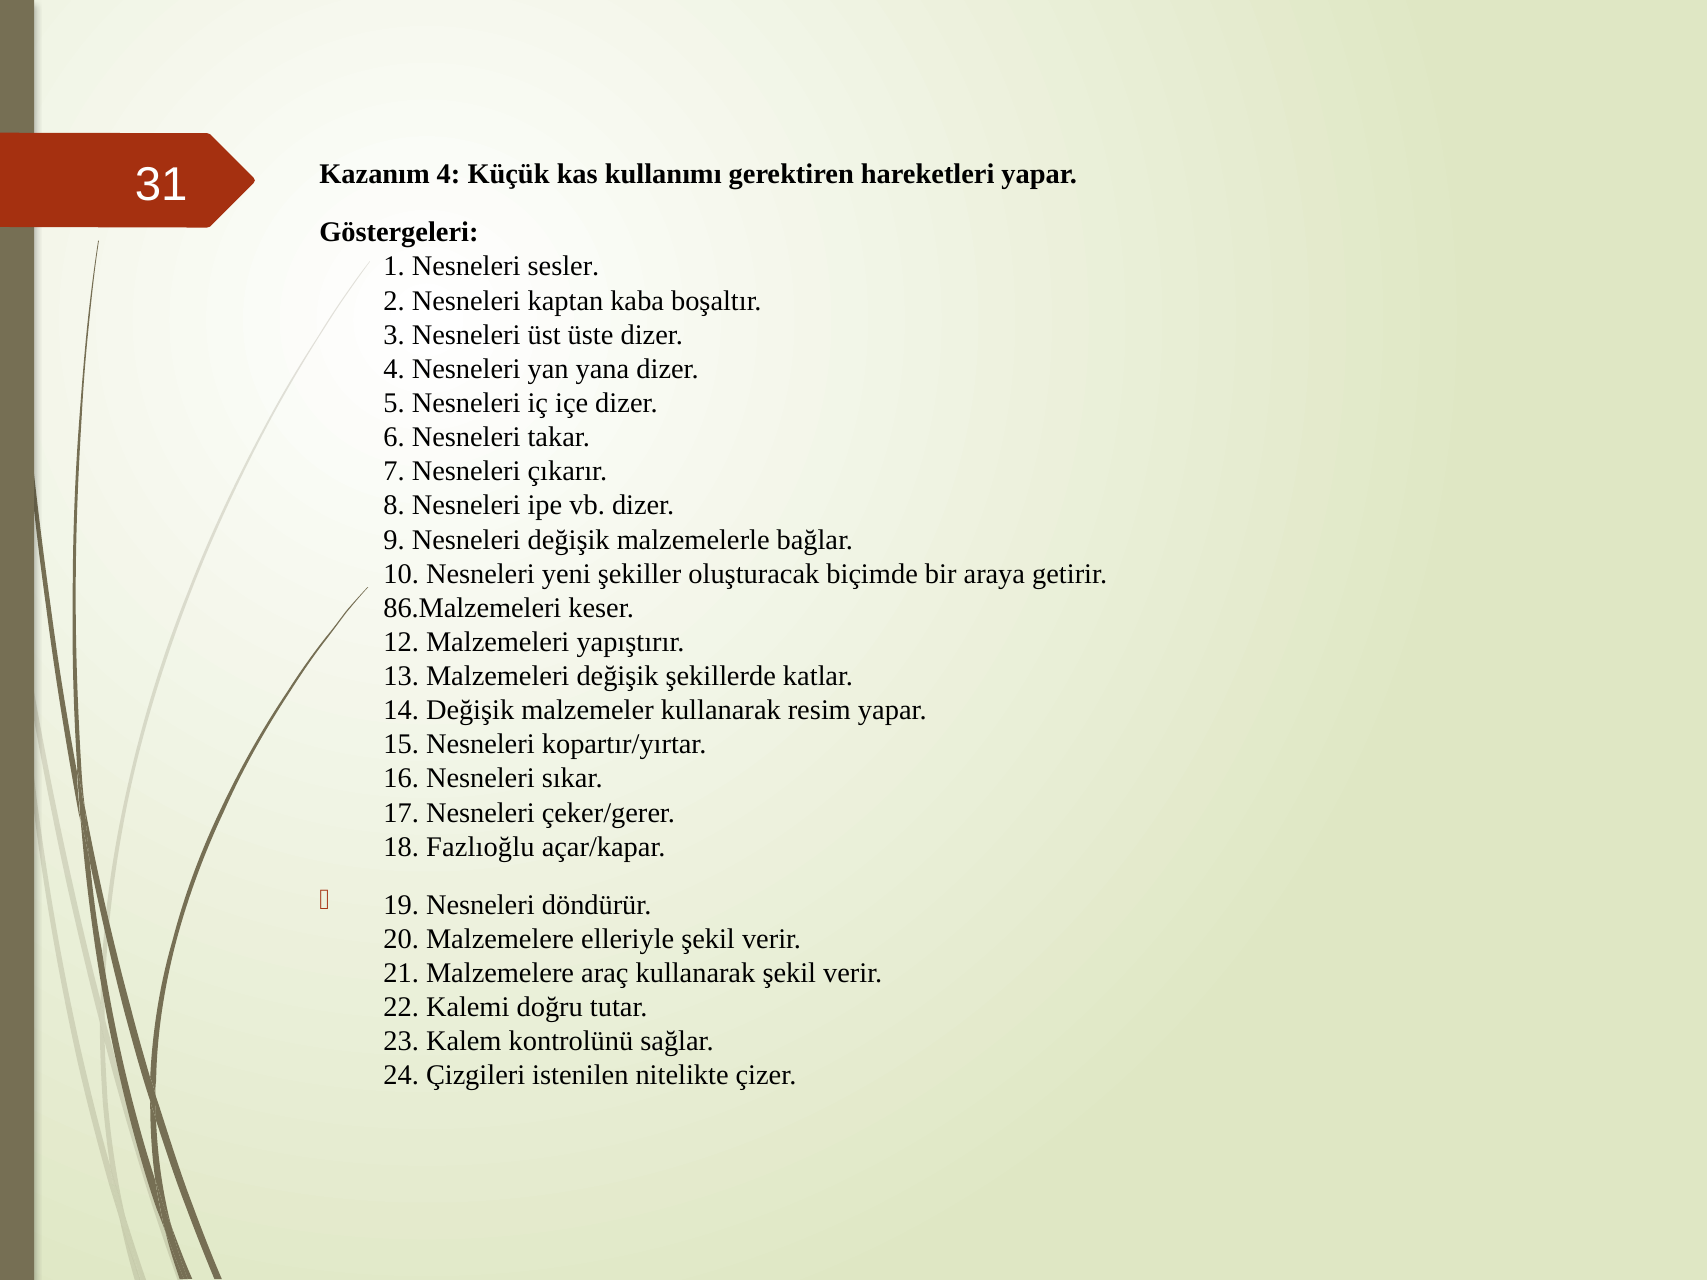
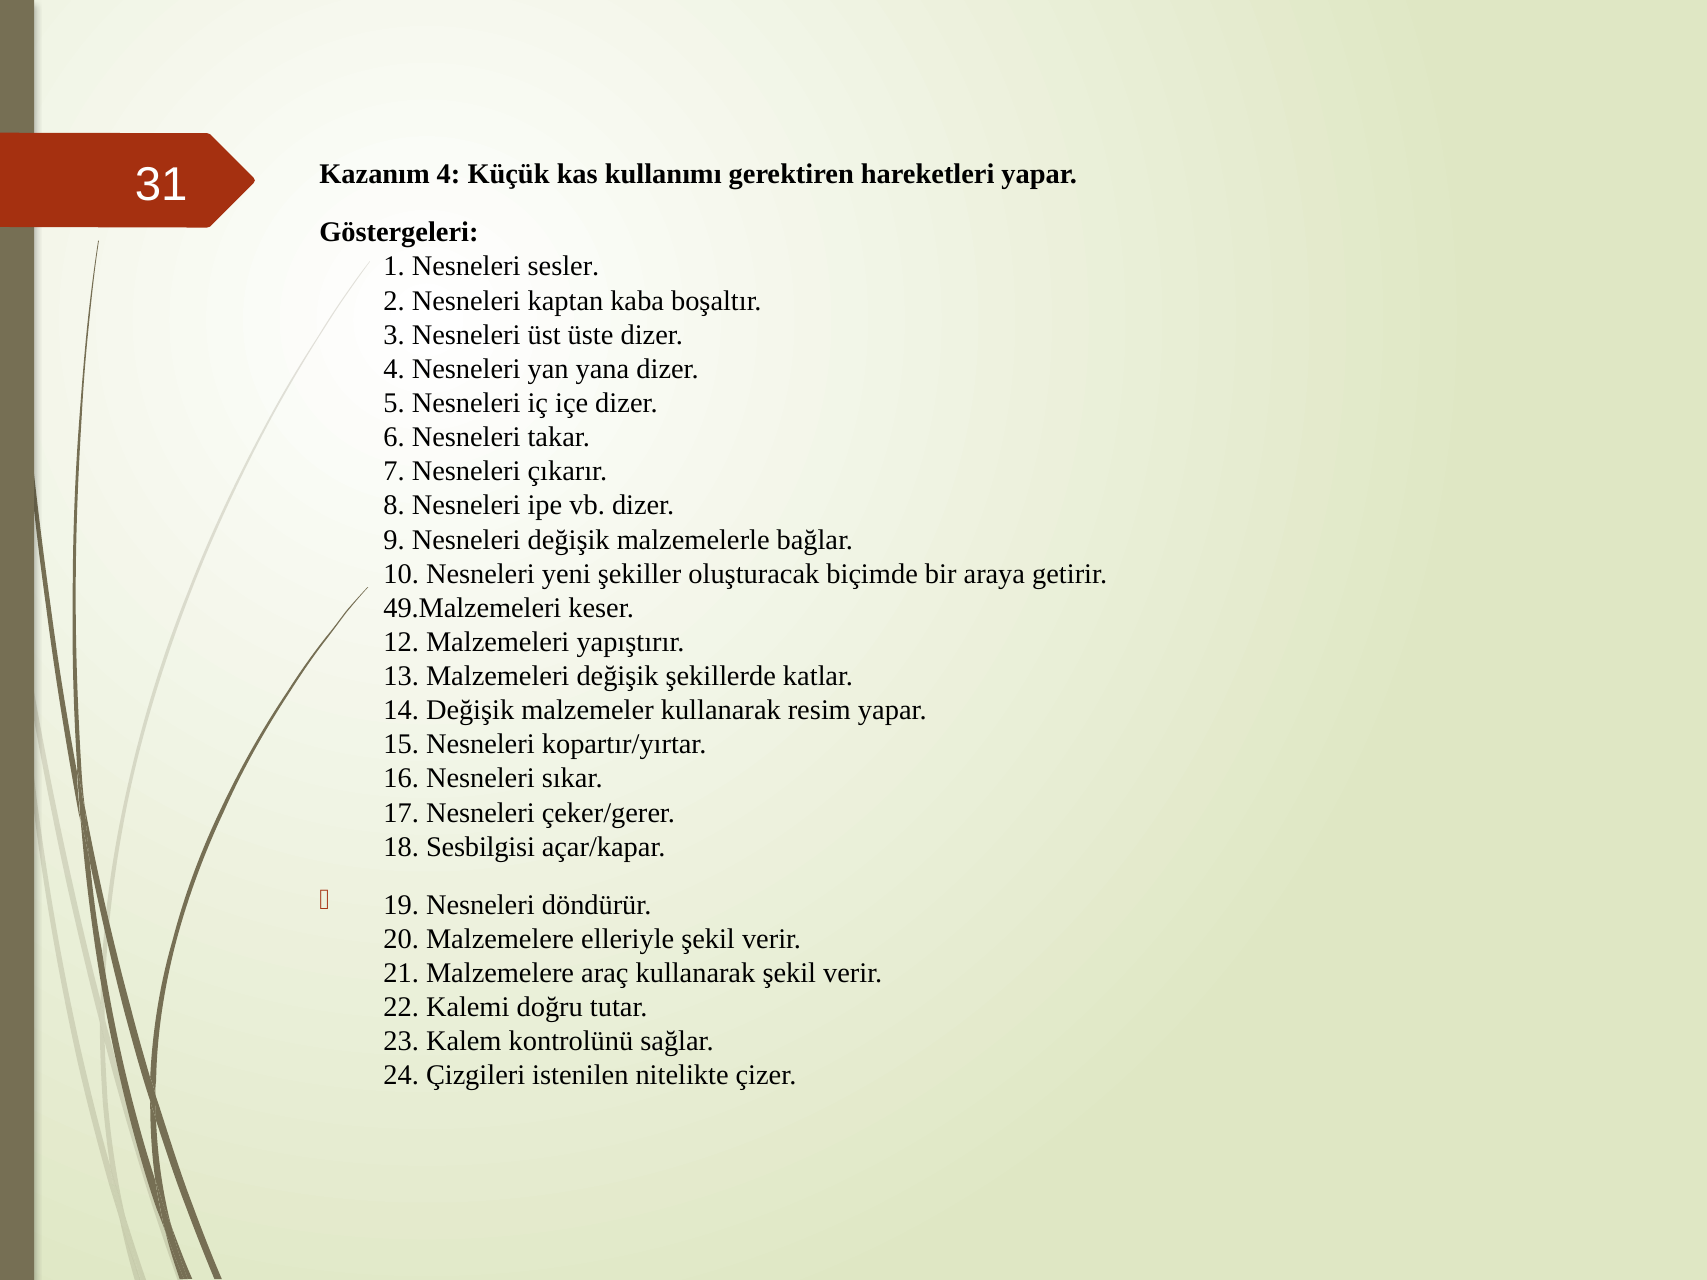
86.Malzemeleri: 86.Malzemeleri -> 49.Malzemeleri (472, 608)
Fazlıoğlu: Fazlıoğlu -> Sesbilgisi (480, 847)
